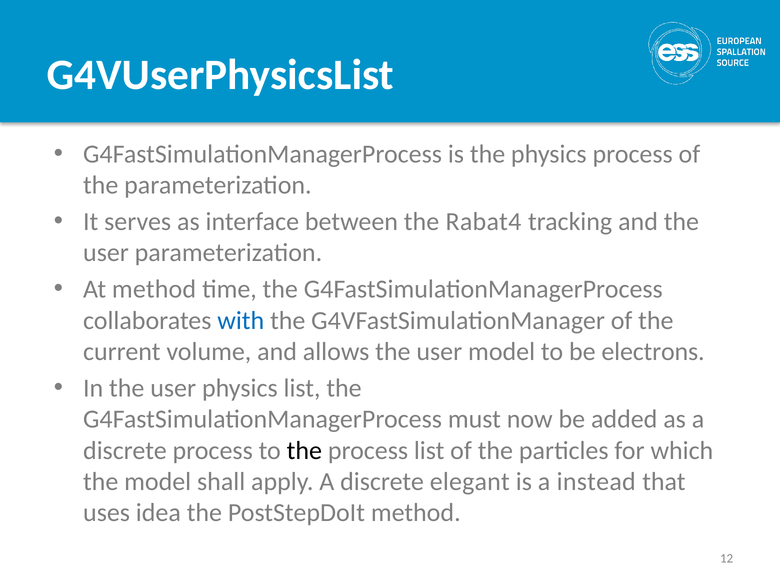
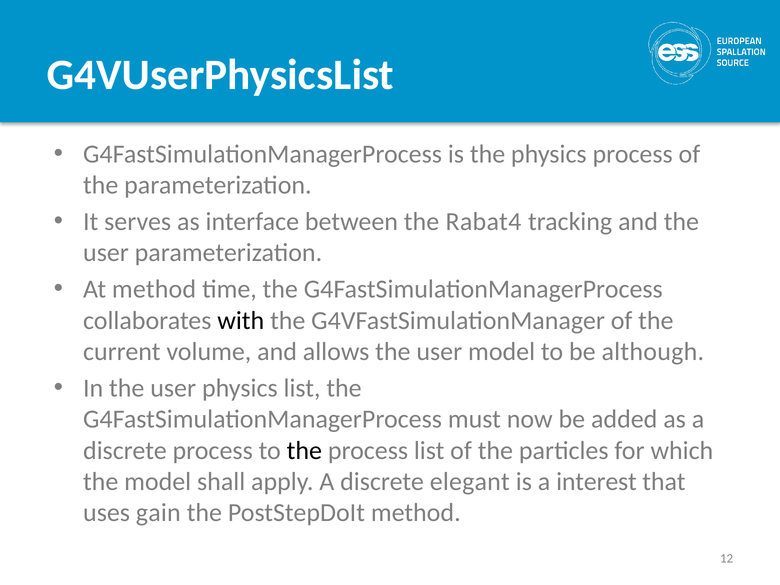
with colour: blue -> black (241, 320)
electrons: electrons -> although (653, 352)
instead: instead -> interest (596, 482)
idea: idea -> gain (158, 513)
